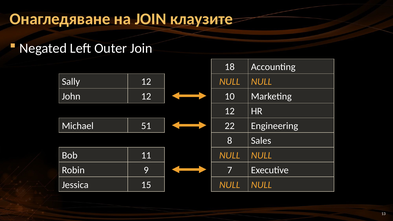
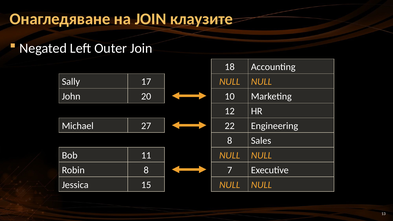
Sally 12: 12 -> 17 (146, 82)
John 12: 12 -> 20 (146, 96)
51: 51 -> 27 (146, 126)
Robin 9: 9 -> 8 (146, 170)
